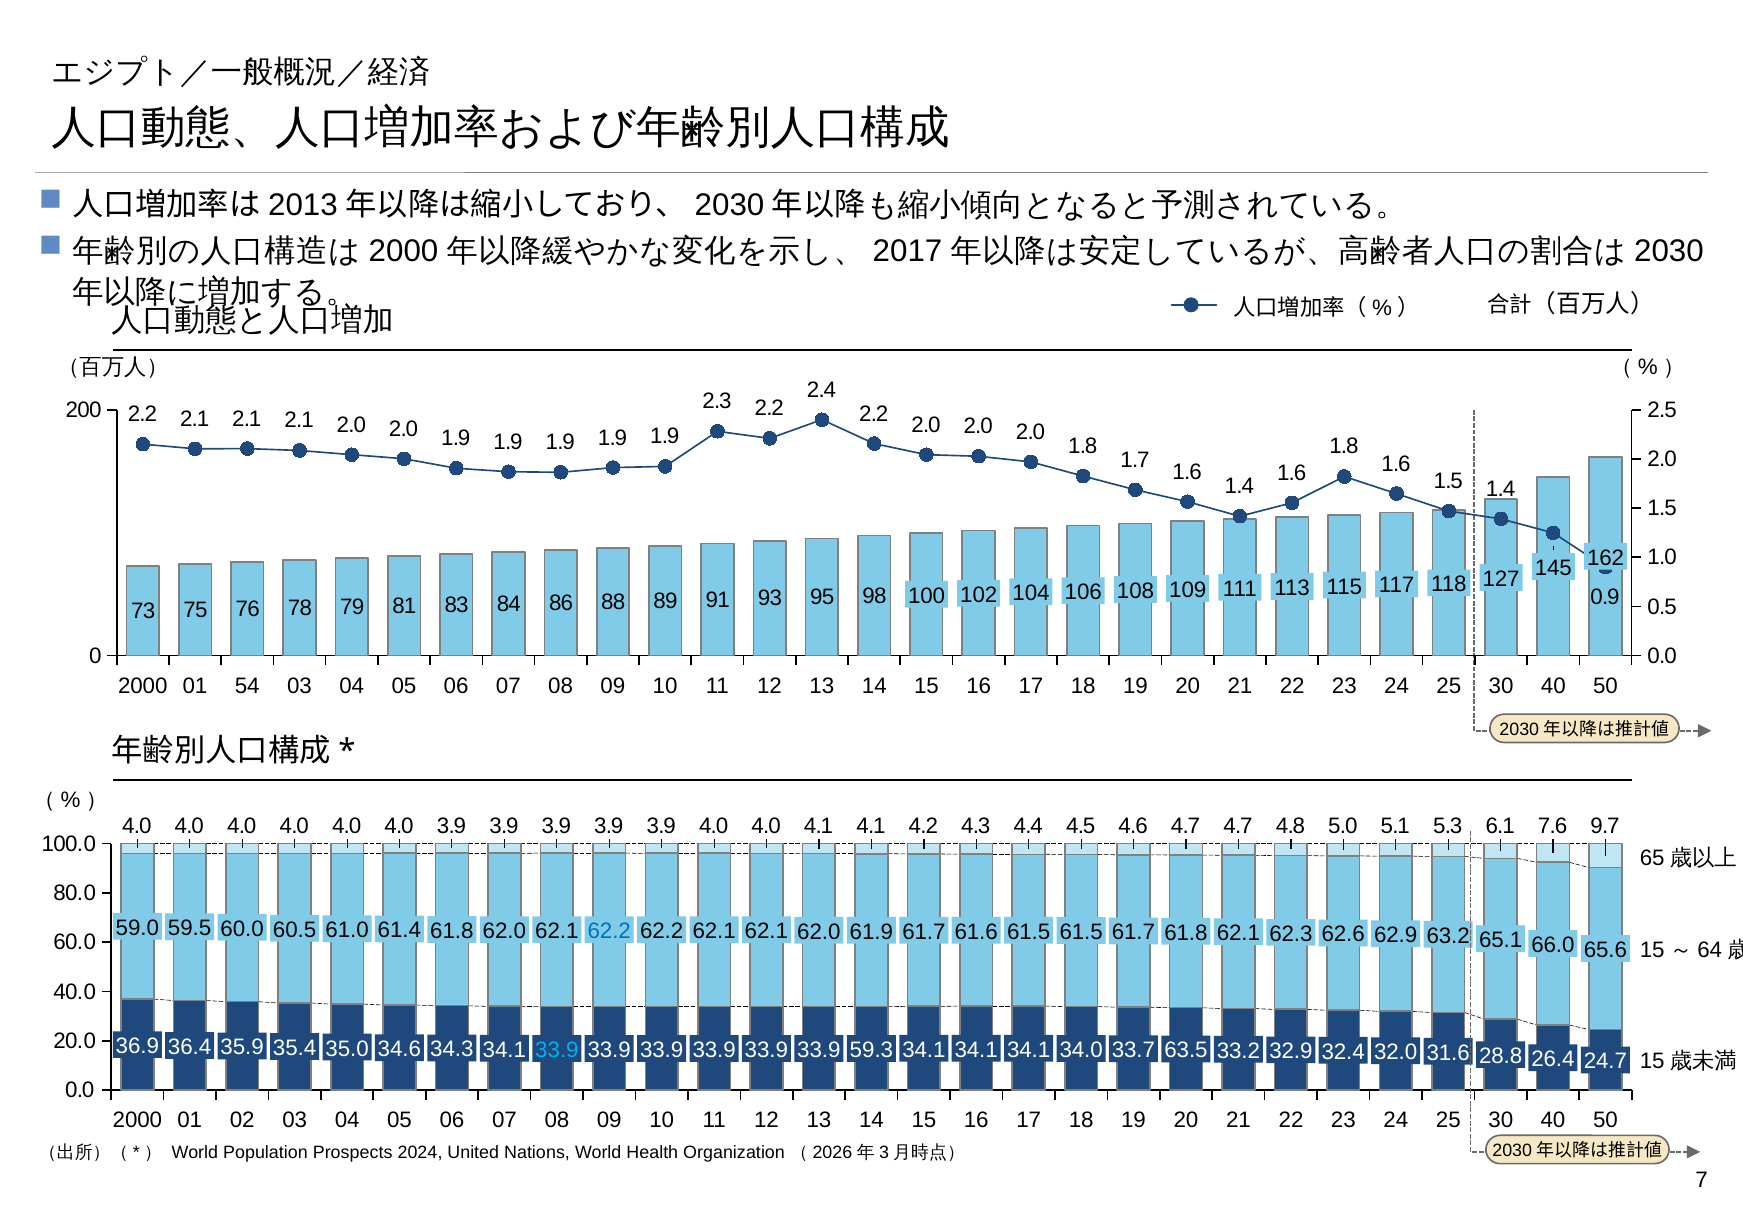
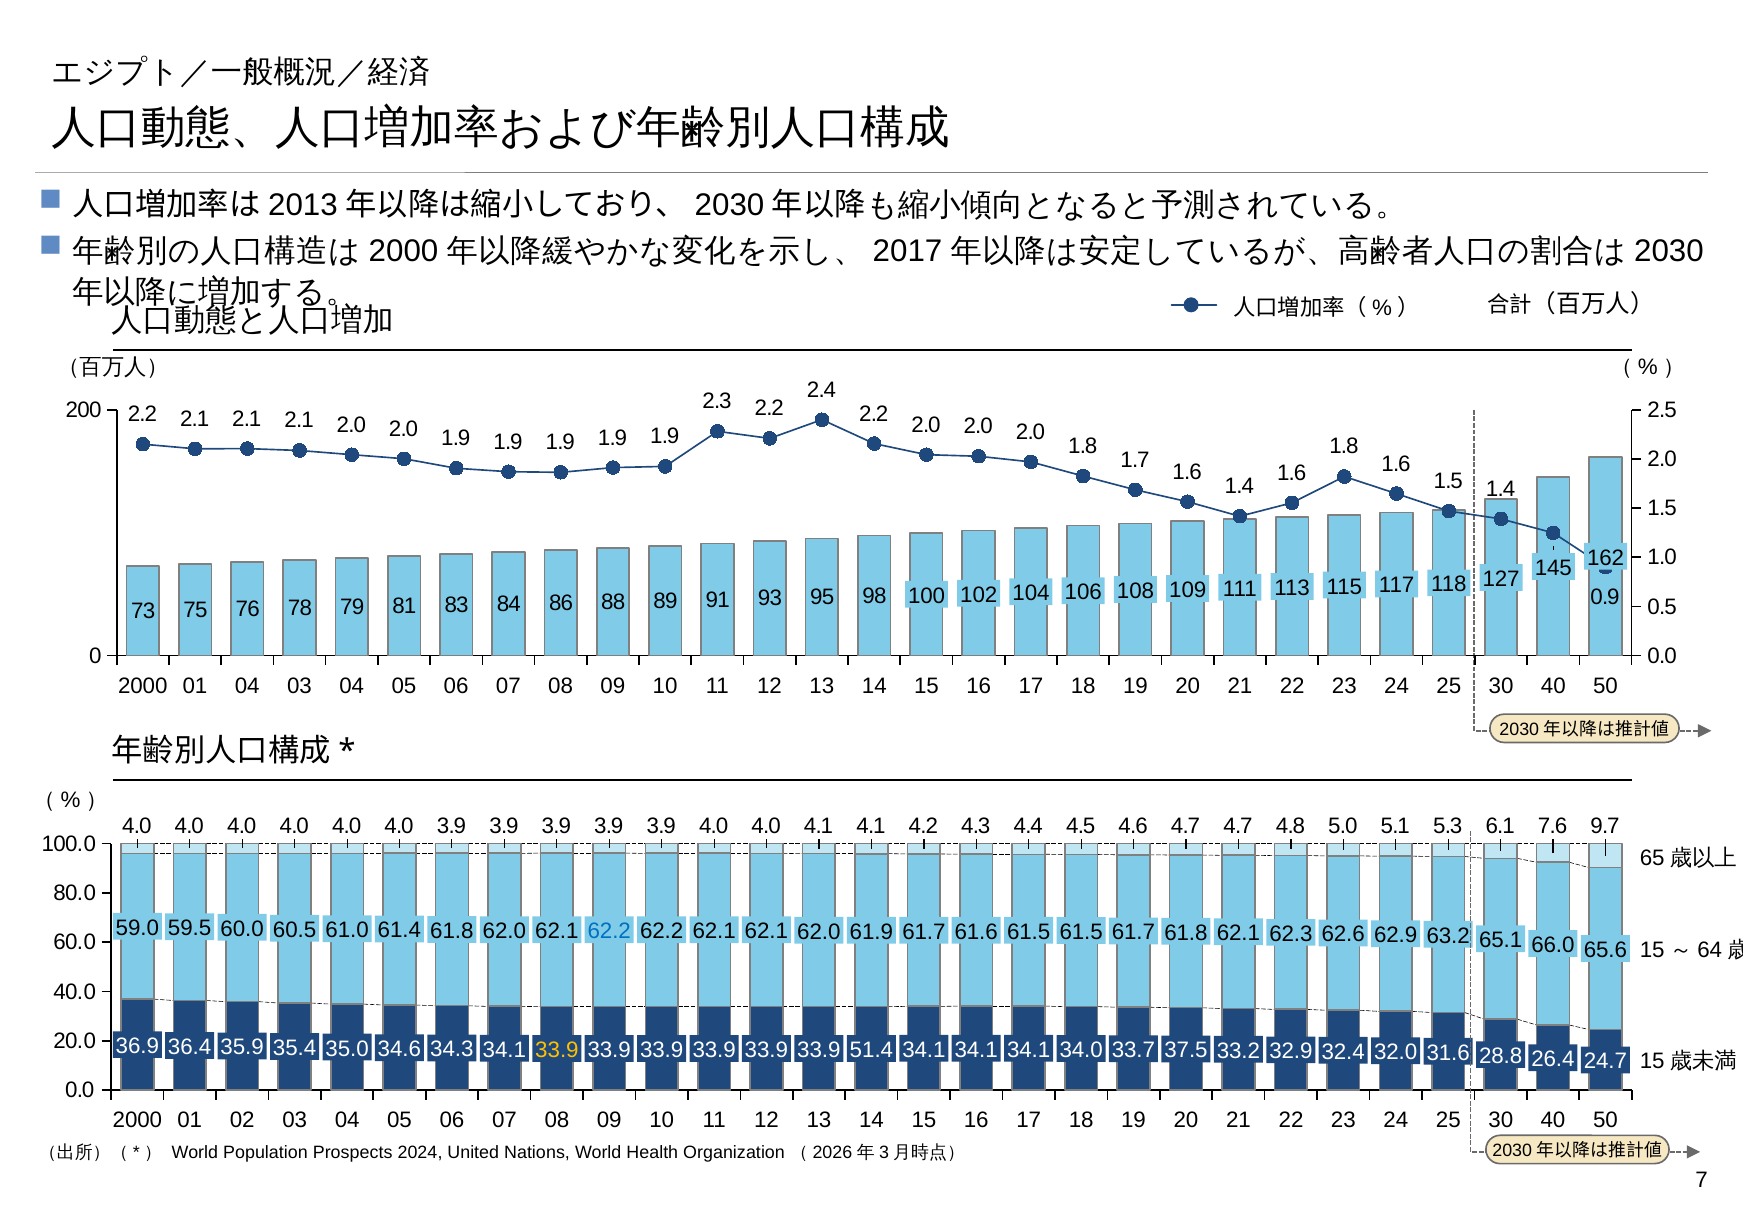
01 54: 54 -> 04 (247, 686)
33.9 colour: light blue -> yellow (557, 1051)
59.3: 59.3 -> 51.4 (871, 1051)
63.5: 63.5 -> 37.5 (1186, 1051)
